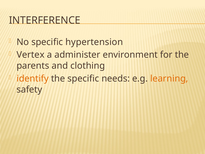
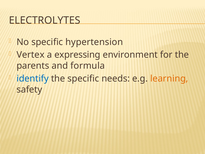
INTERFERENCE: INTERFERENCE -> ELECTROLYTES (45, 20)
administer: administer -> expressing (77, 55)
clothing: clothing -> formula (88, 66)
identify colour: orange -> blue (33, 78)
